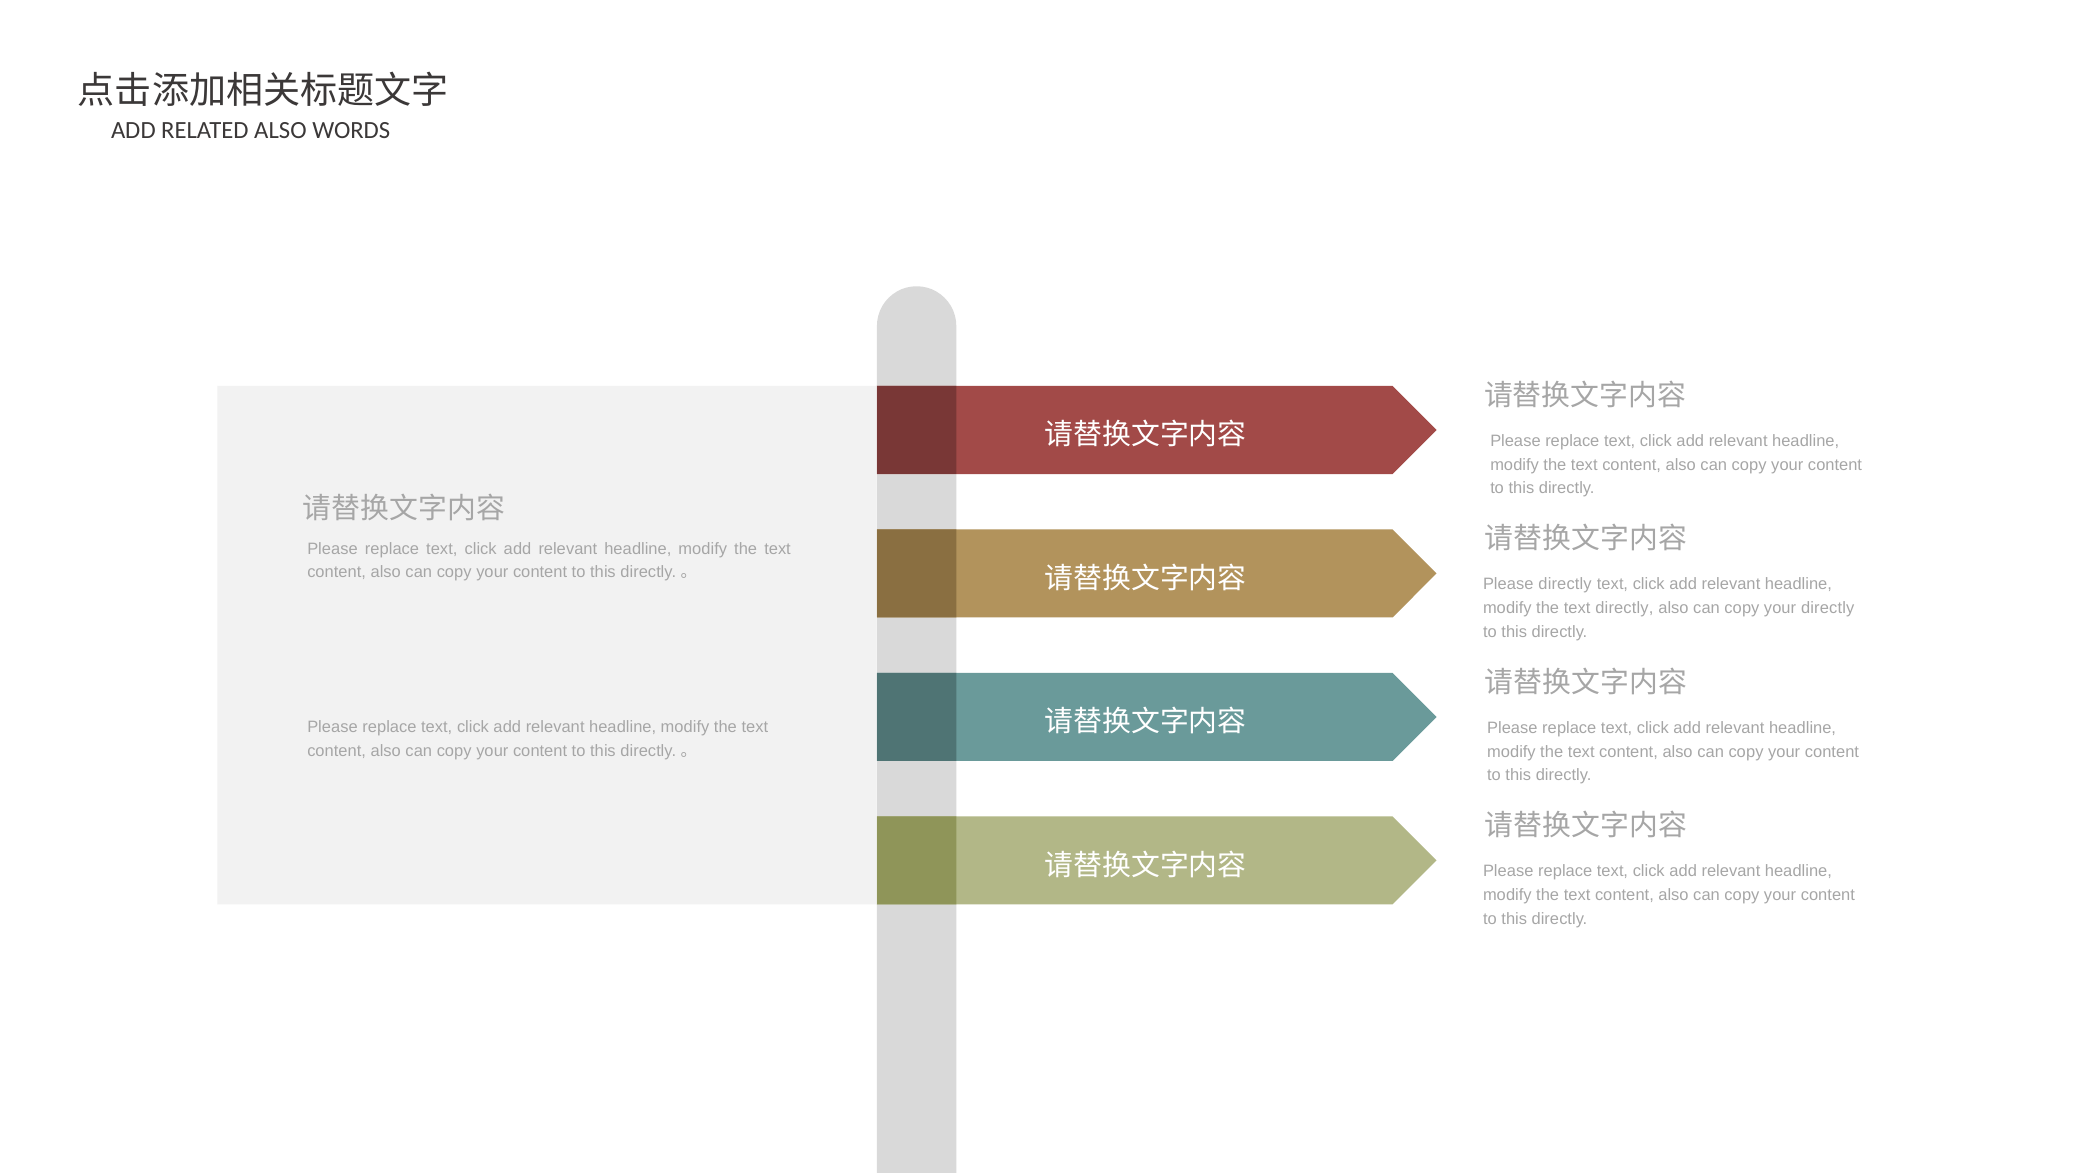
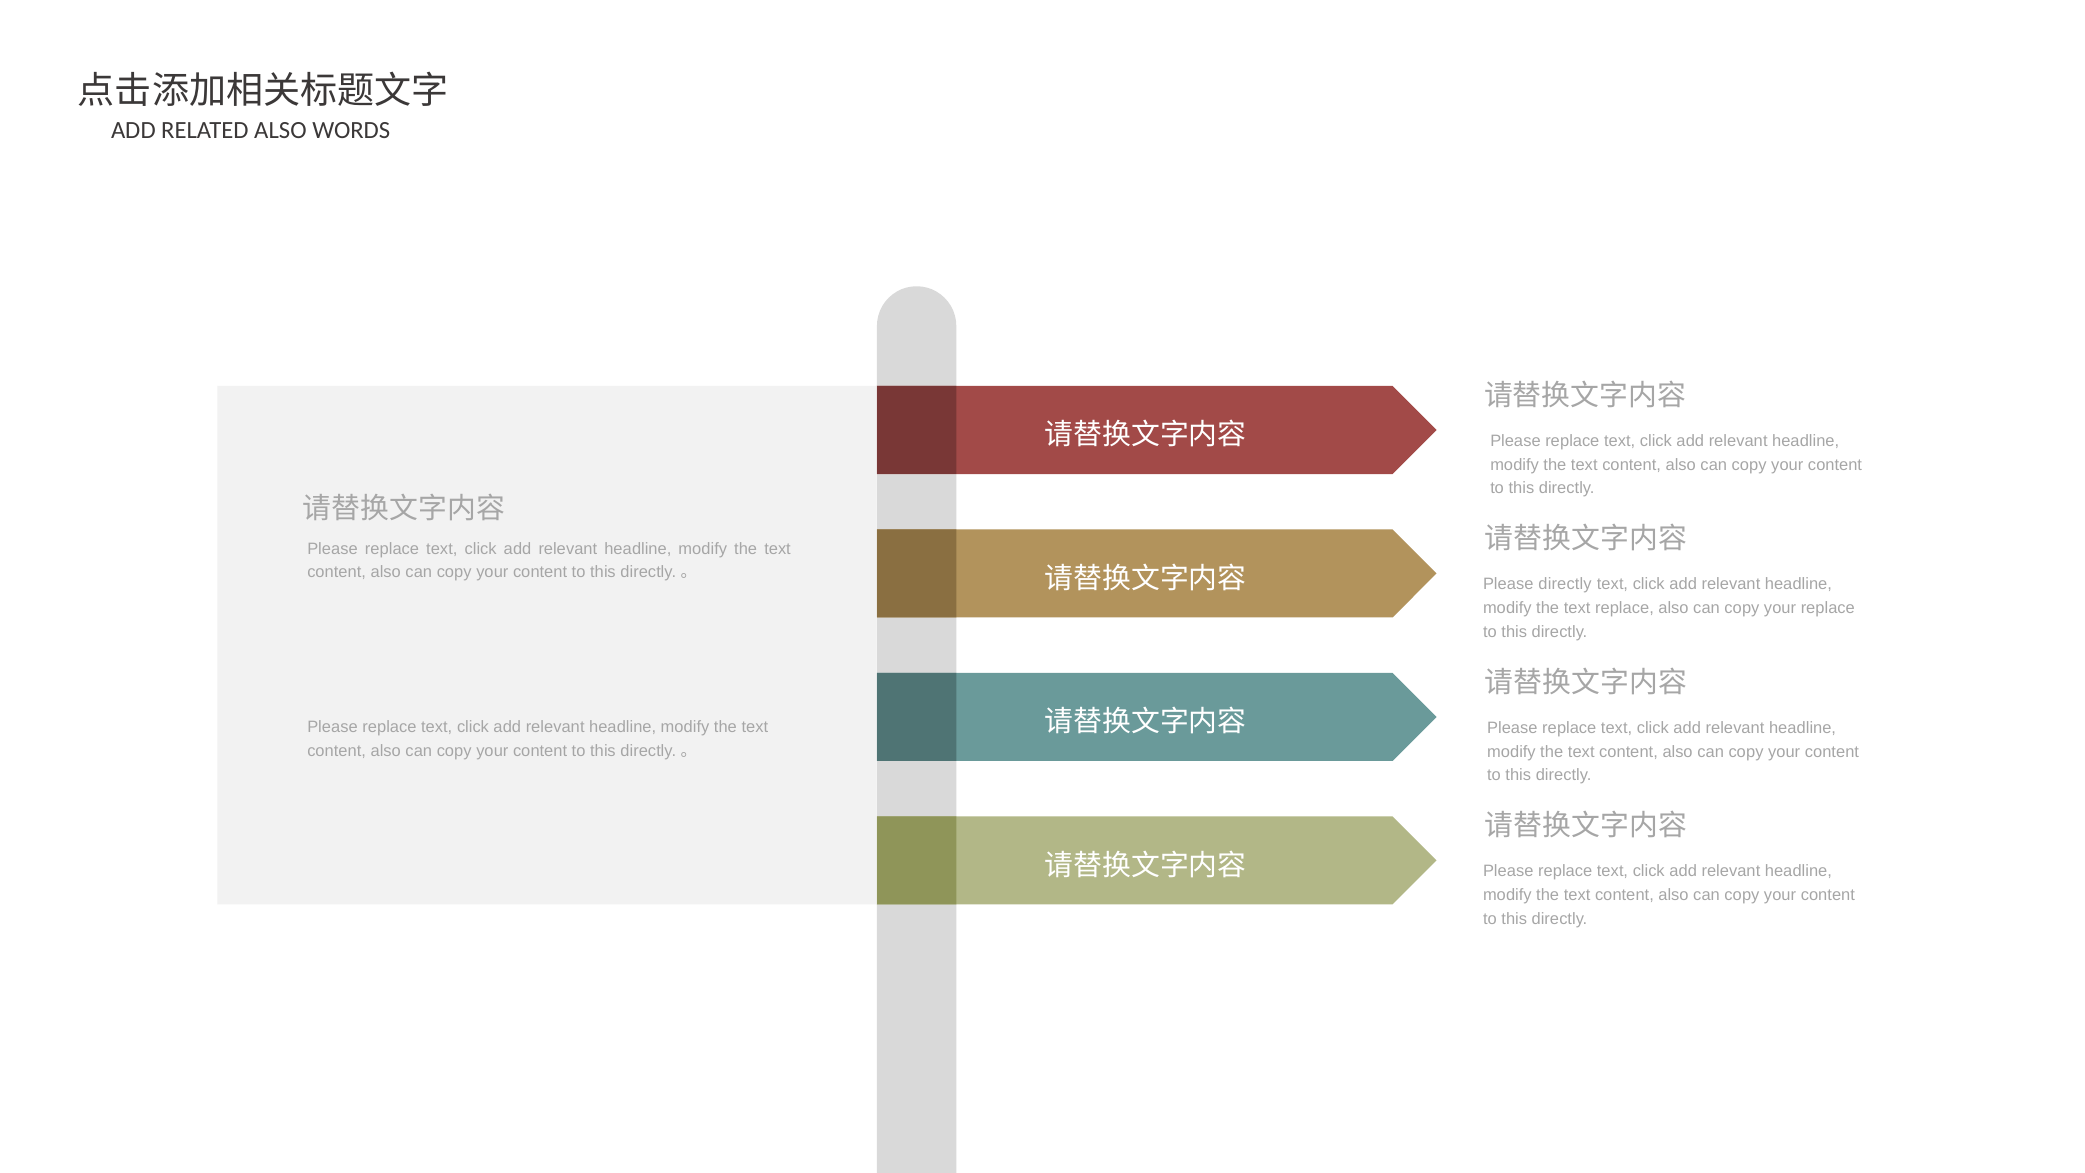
text directly: directly -> replace (1624, 608)
your directly: directly -> replace (1828, 608)
